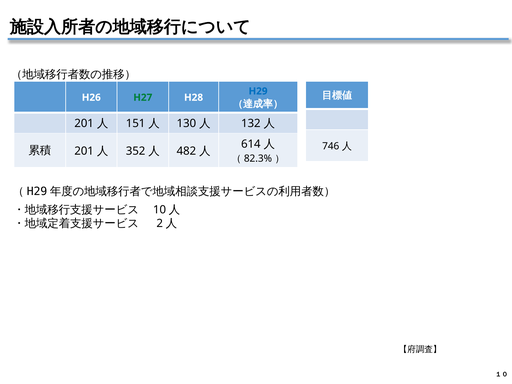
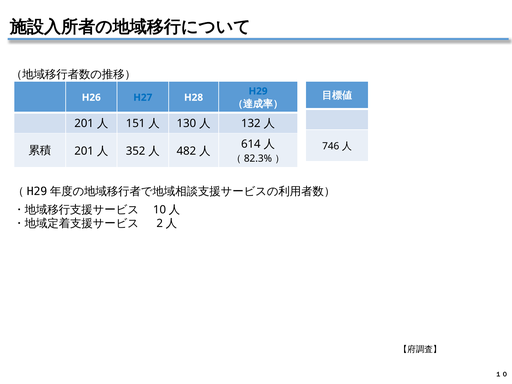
H27 colour: green -> blue (143, 98)
